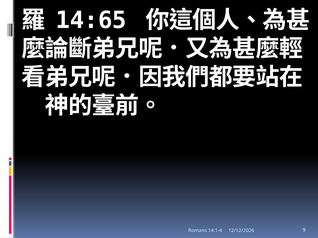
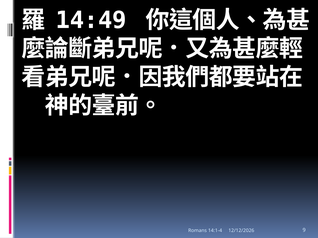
14:65: 14:65 -> 14:49 (91, 20)
